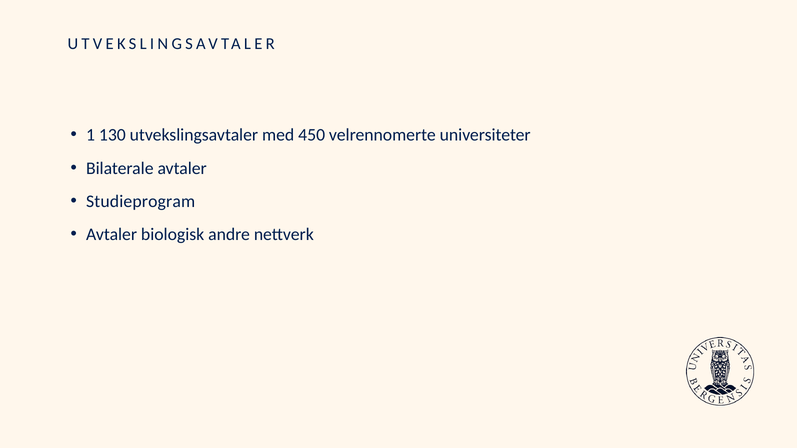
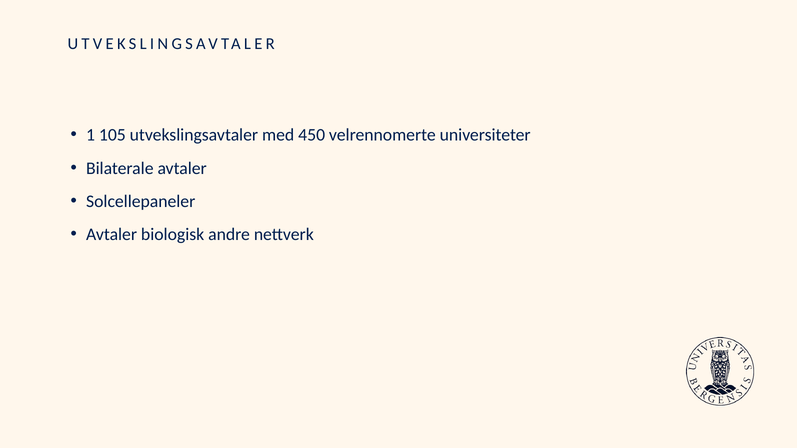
130: 130 -> 105 (112, 135)
Studieprogram: Studieprogram -> Solcellepaneler (141, 202)
